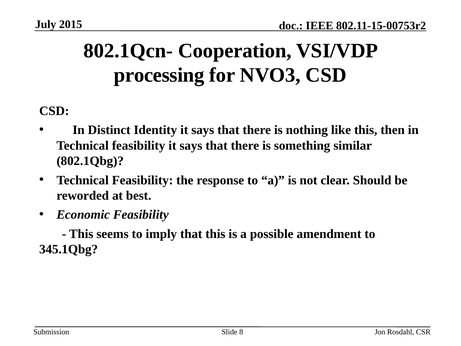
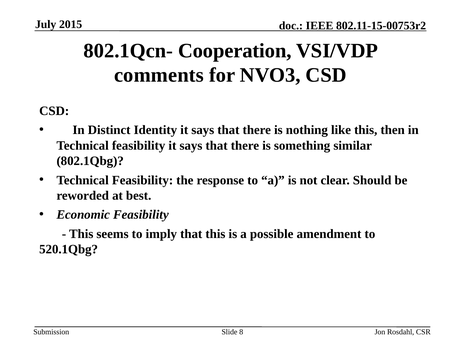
processing: processing -> comments (159, 75)
345.1Qbg: 345.1Qbg -> 520.1Qbg (69, 249)
